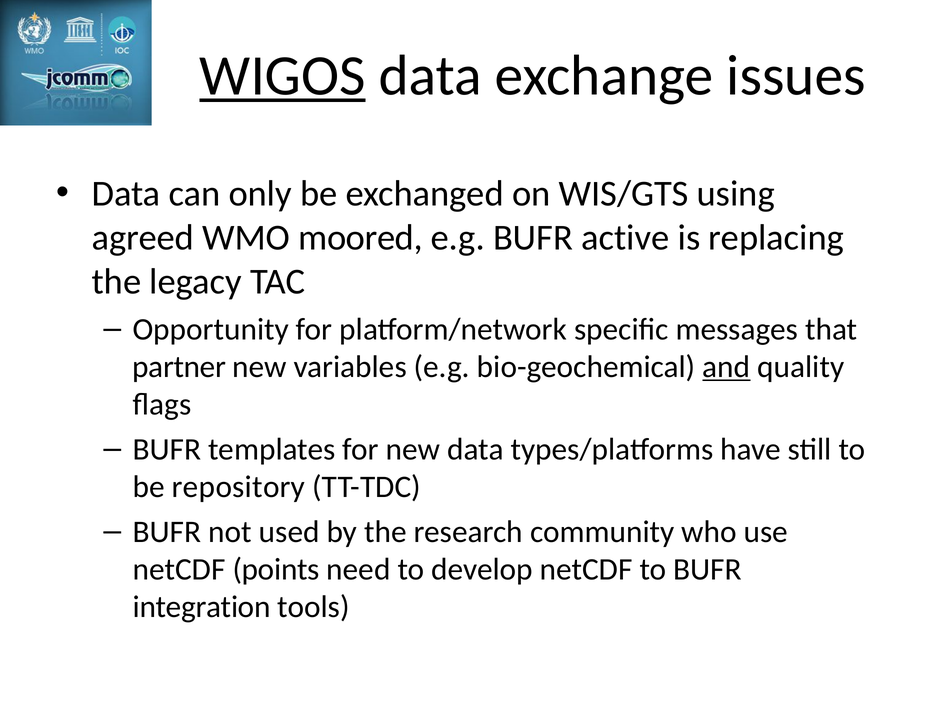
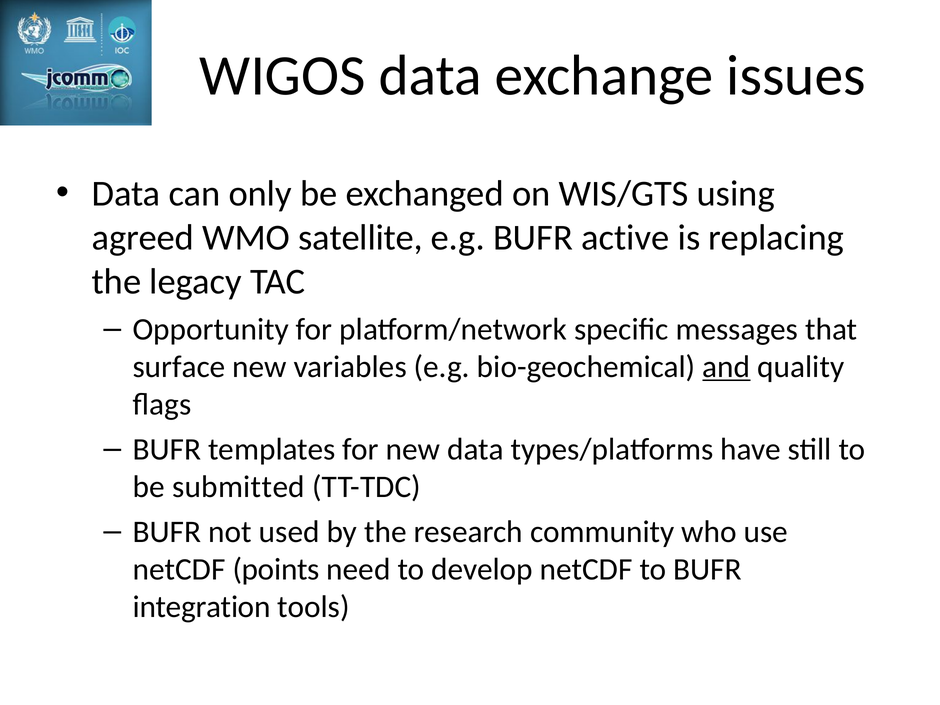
WIGOS underline: present -> none (283, 76)
moored: moored -> satellite (361, 238)
partner: partner -> surface (179, 367)
repository: repository -> submitted (238, 487)
